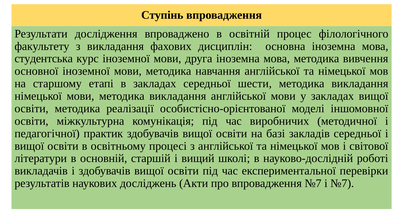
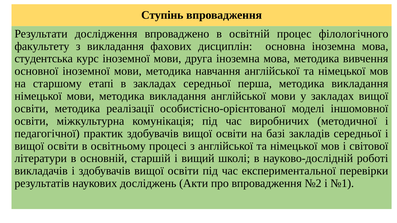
шести: шести -> перша (255, 84)
впровадження №7: №7 -> №2 (313, 184)
і №7: №7 -> №1 (342, 184)
